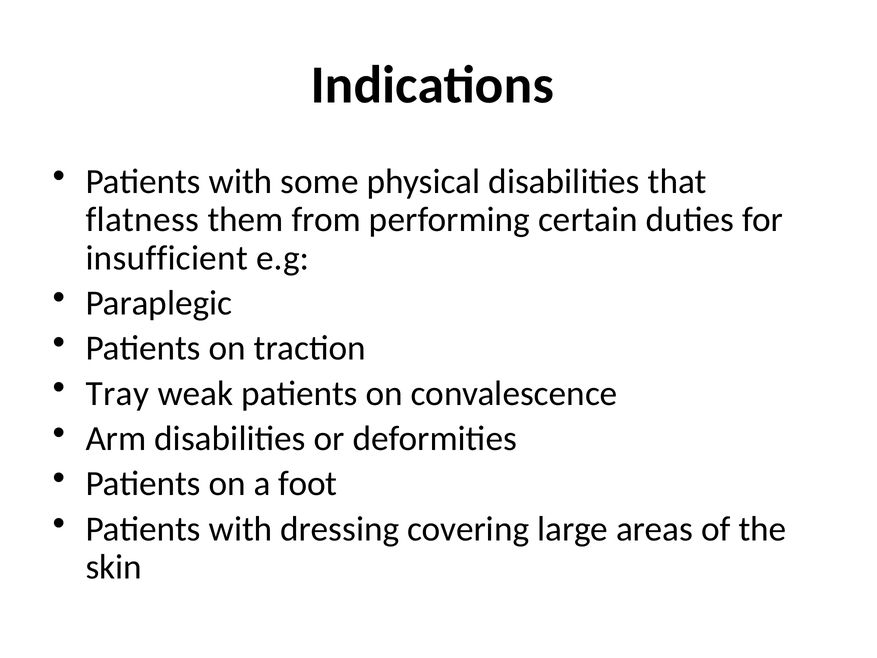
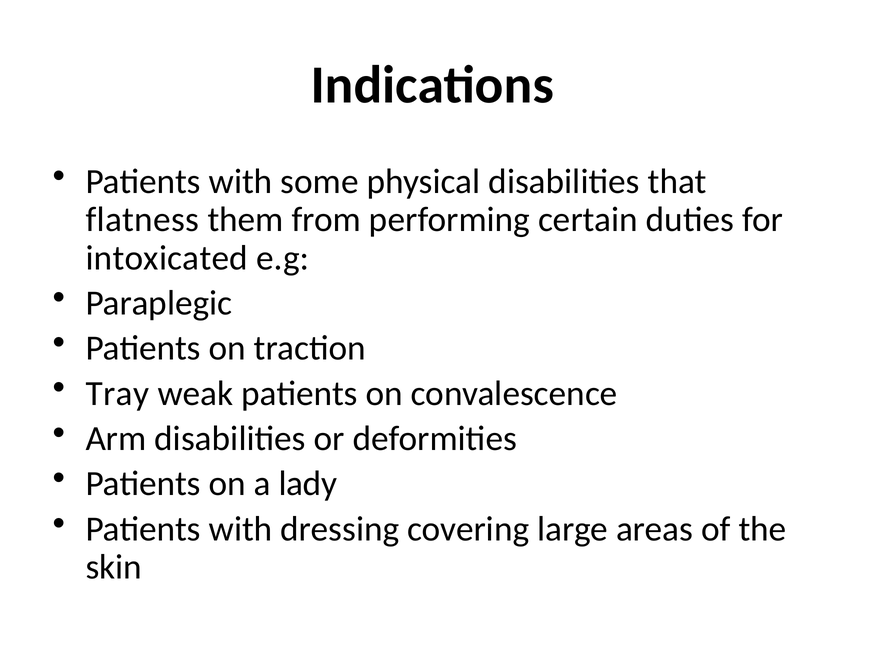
insufficient: insufficient -> intoxicated (167, 258)
foot: foot -> lady (308, 484)
